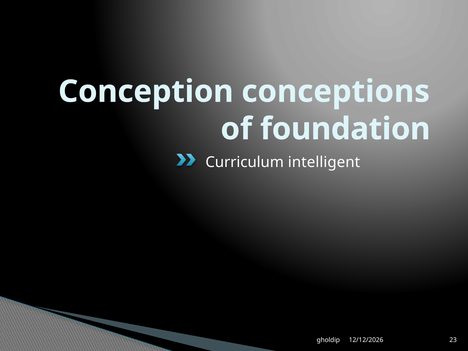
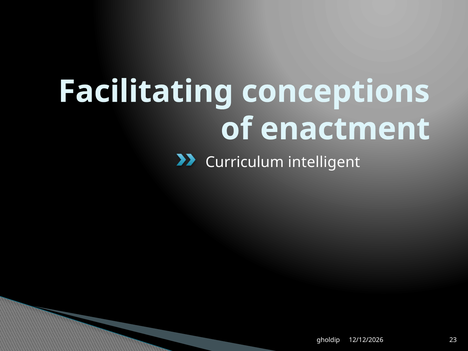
Conception: Conception -> Facilitating (146, 92)
foundation: foundation -> enactment (345, 129)
